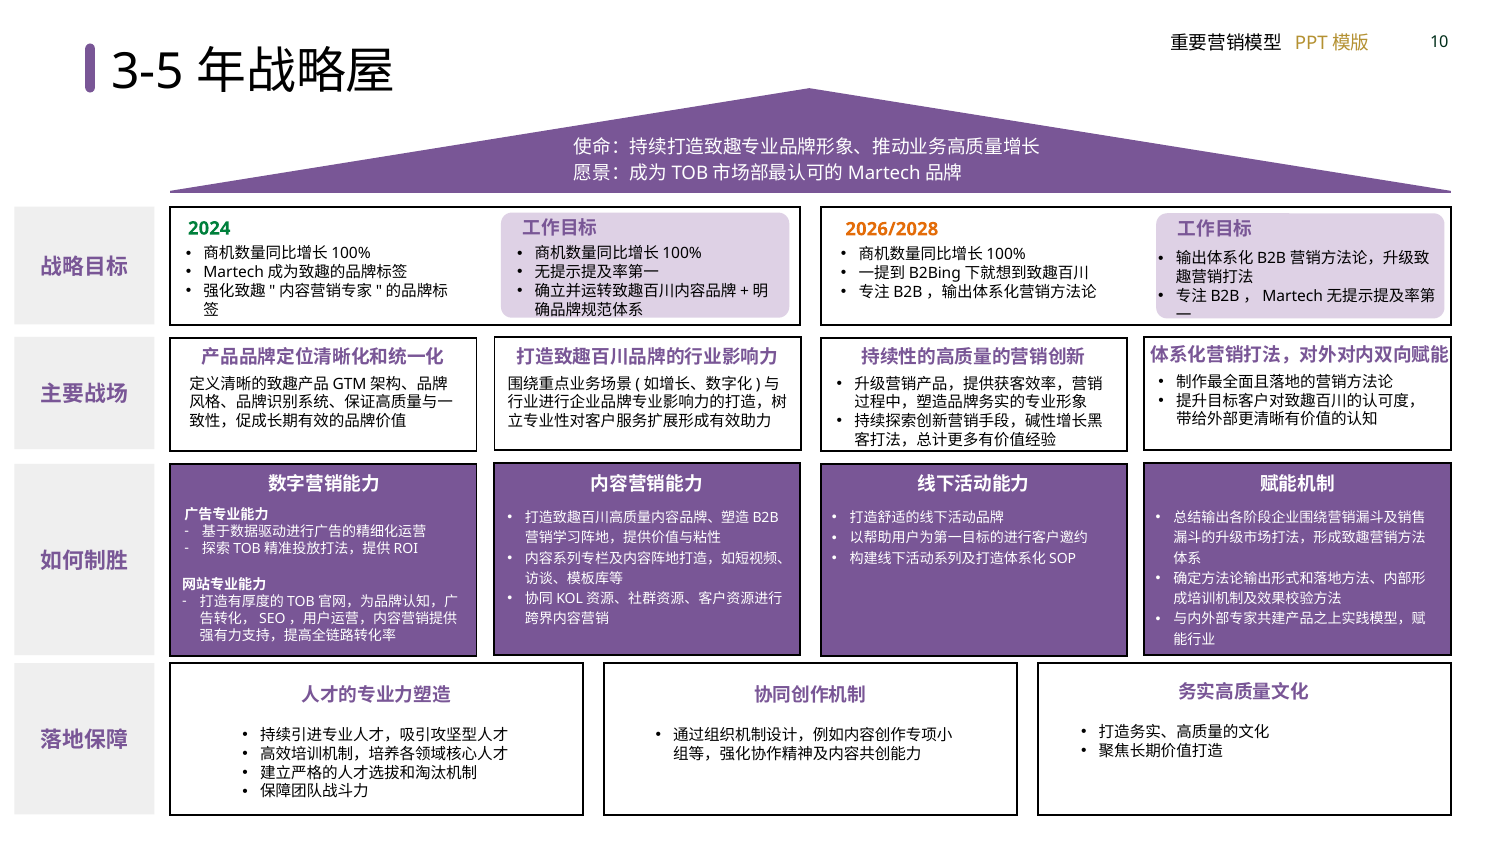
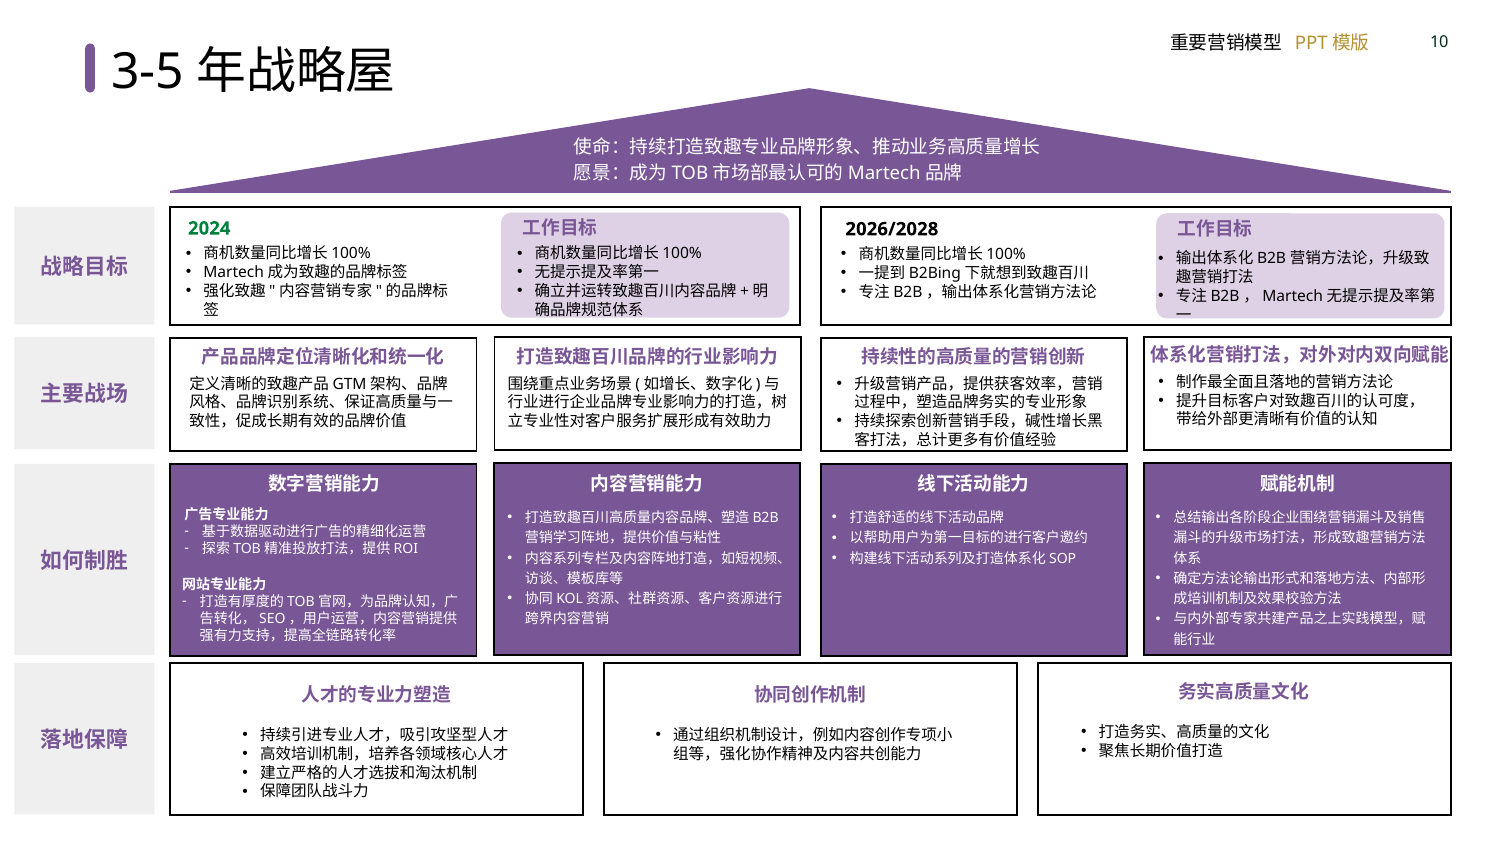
2026/2028 colour: orange -> black (892, 229)
